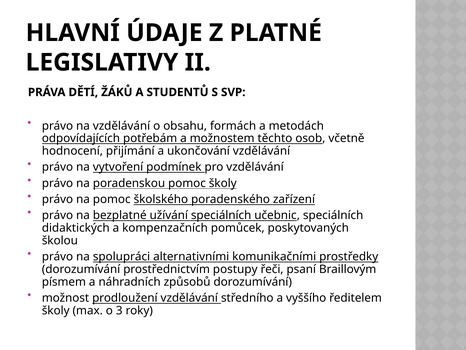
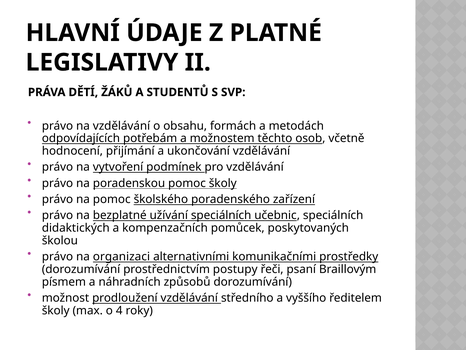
spolupráci: spolupráci -> organizaci (121, 256)
3: 3 -> 4 (119, 310)
